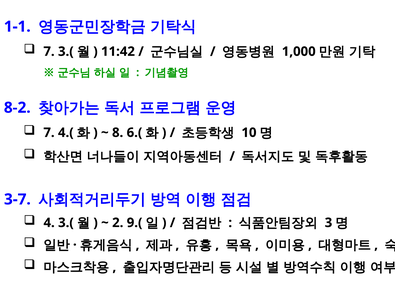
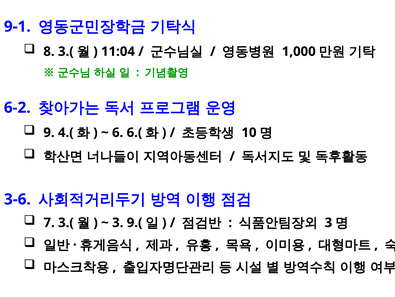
1-1: 1-1 -> 9-1 (17, 26)
7: 7 -> 8 (49, 51)
11:42: 11:42 -> 11:04 (118, 51)
8-2: 8-2 -> 6-2 (17, 107)
7: 7 -> 9 (49, 132)
8: 8 -> 6 (118, 132)
3-7: 3-7 -> 3-6 (17, 199)
4: 4 -> 7 (49, 222)
2: 2 -> 3 (118, 222)
